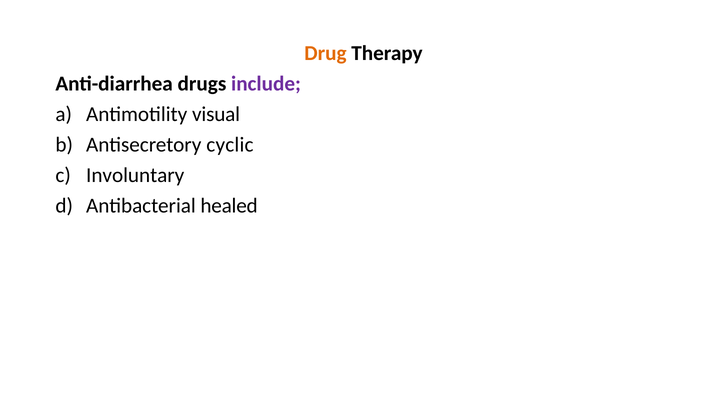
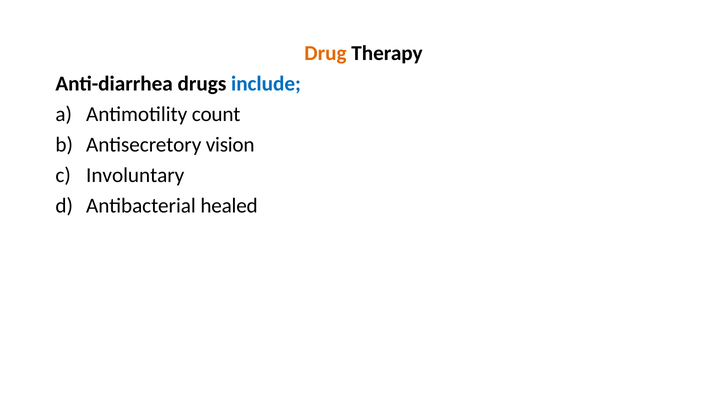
include colour: purple -> blue (266, 84)
visual: visual -> count (216, 114)
cyclic: cyclic -> vision (230, 145)
